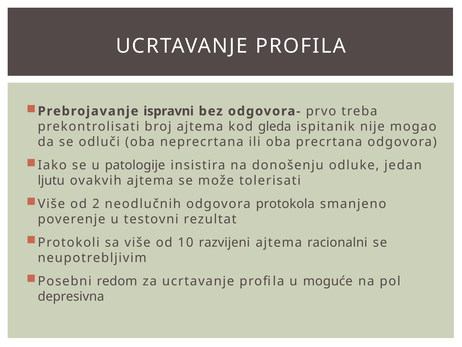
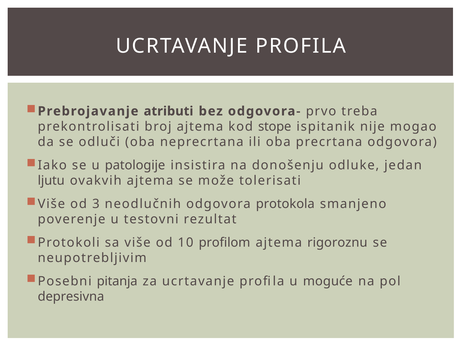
ispravni: ispravni -> atributi (169, 111)
gleda: gleda -> stope (275, 126)
2: 2 -> 3 (96, 204)
razvijeni: razvijeni -> profilom (225, 242)
racionalni: racionalni -> rigoroznu (337, 242)
redom: redom -> pitanja (117, 281)
